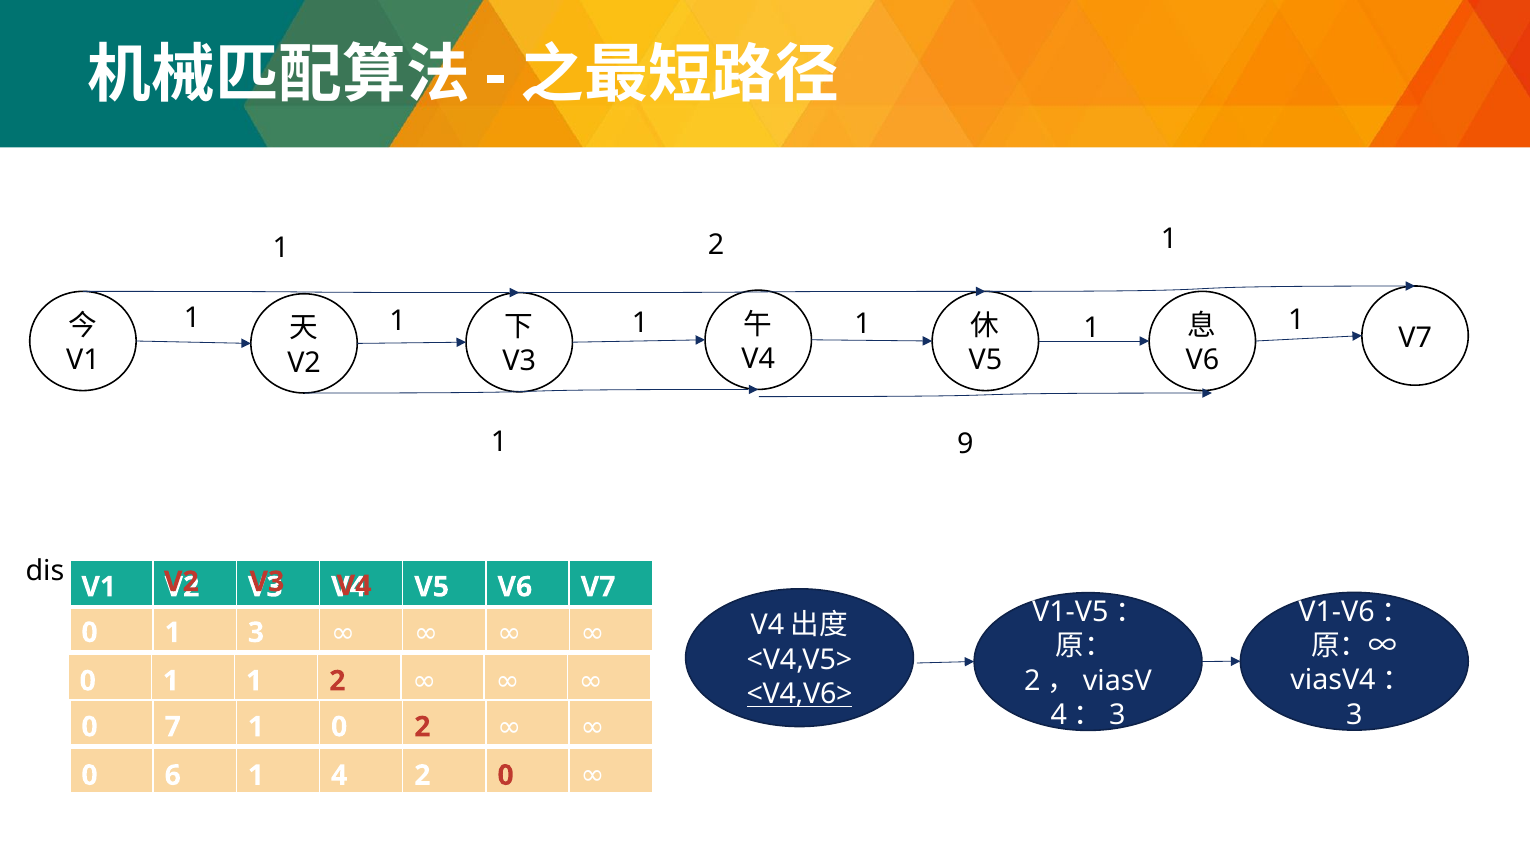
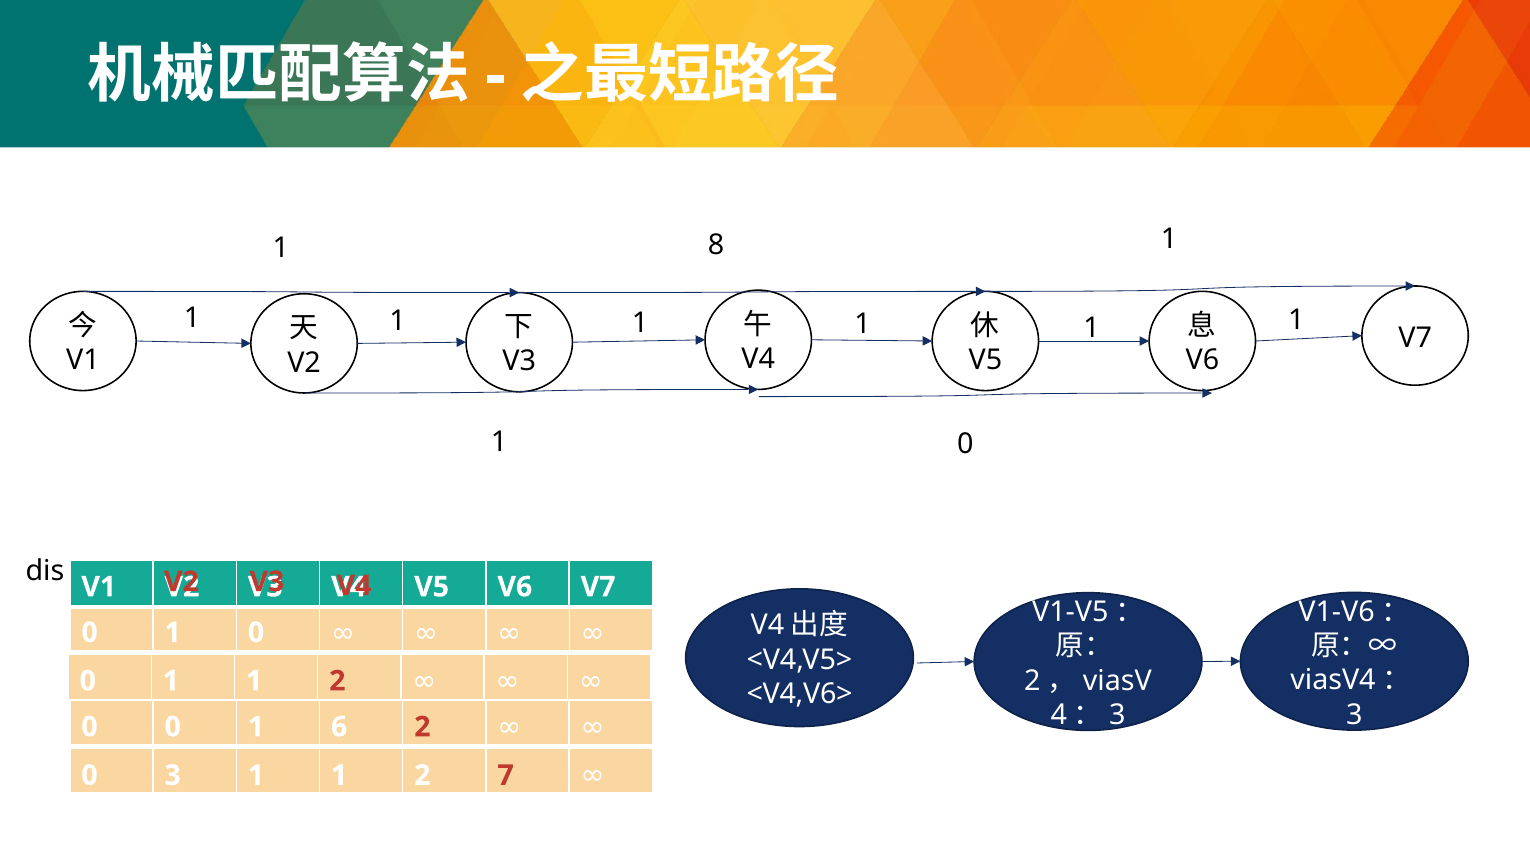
2: 2 -> 8 (716, 245)
9: 9 -> 0 (965, 444)
0 1 3: 3 -> 0 (256, 632)
<V4,V6> underline: present -> none (800, 694)
0 7: 7 -> 0 (173, 727)
1 0: 0 -> 6 (339, 727)
0 6: 6 -> 3 (173, 775)
4: 4 -> 1 (339, 775)
2 0: 0 -> 7 (506, 775)
